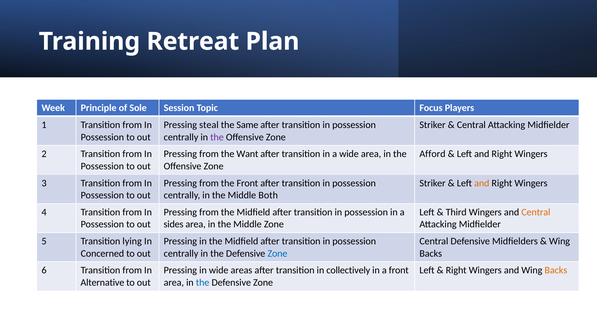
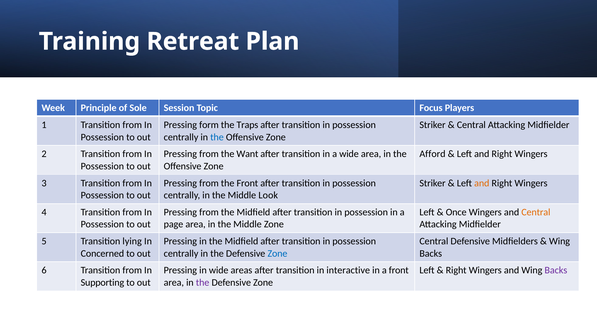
steal: steal -> form (209, 125)
Same: Same -> Traps (247, 125)
the colour: purple -> blue (217, 137)
Both: Both -> Look (268, 195)
Third: Third -> Once (456, 212)
sides: sides -> page (173, 224)
collectively: collectively -> interactive (348, 270)
Backs colour: orange -> purple (556, 270)
Alternative: Alternative -> Supporting (102, 282)
the colour: blue -> purple (203, 282)
